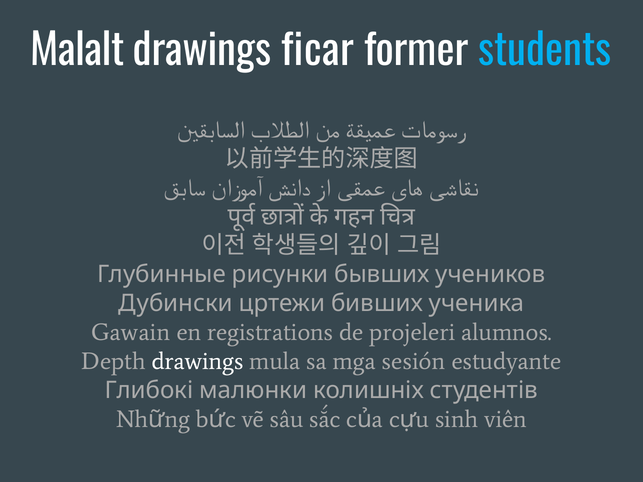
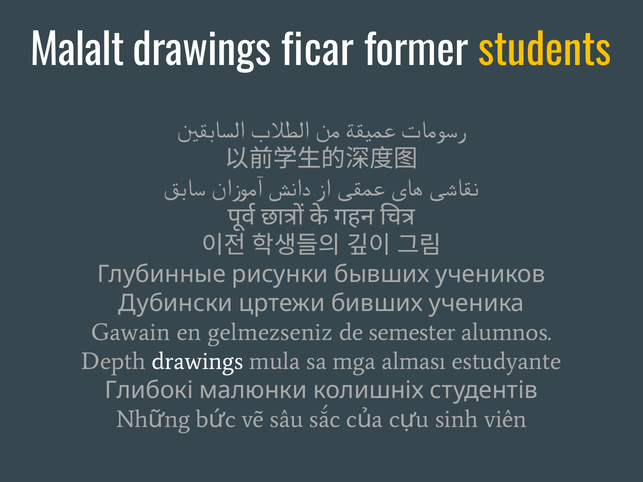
students colour: light blue -> yellow (545, 51)
registrations: registrations -> gelmezseniz (270, 332)
projeleri: projeleri -> semester (412, 332)
sesión: sesión -> alması (414, 361)
